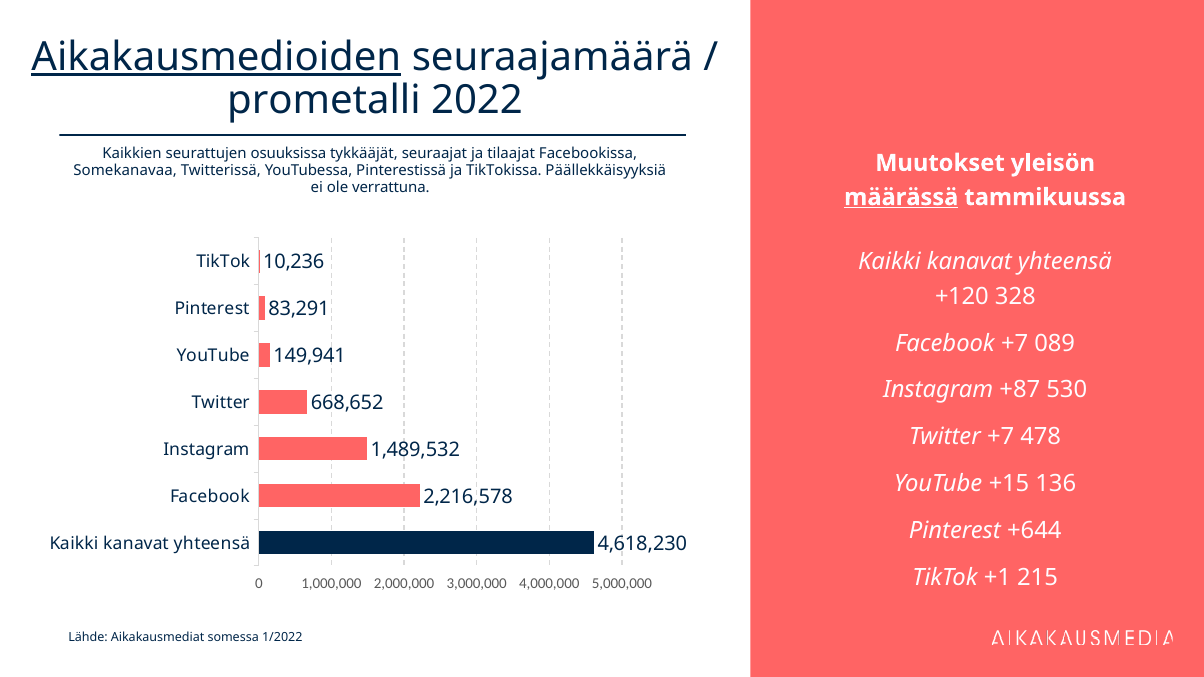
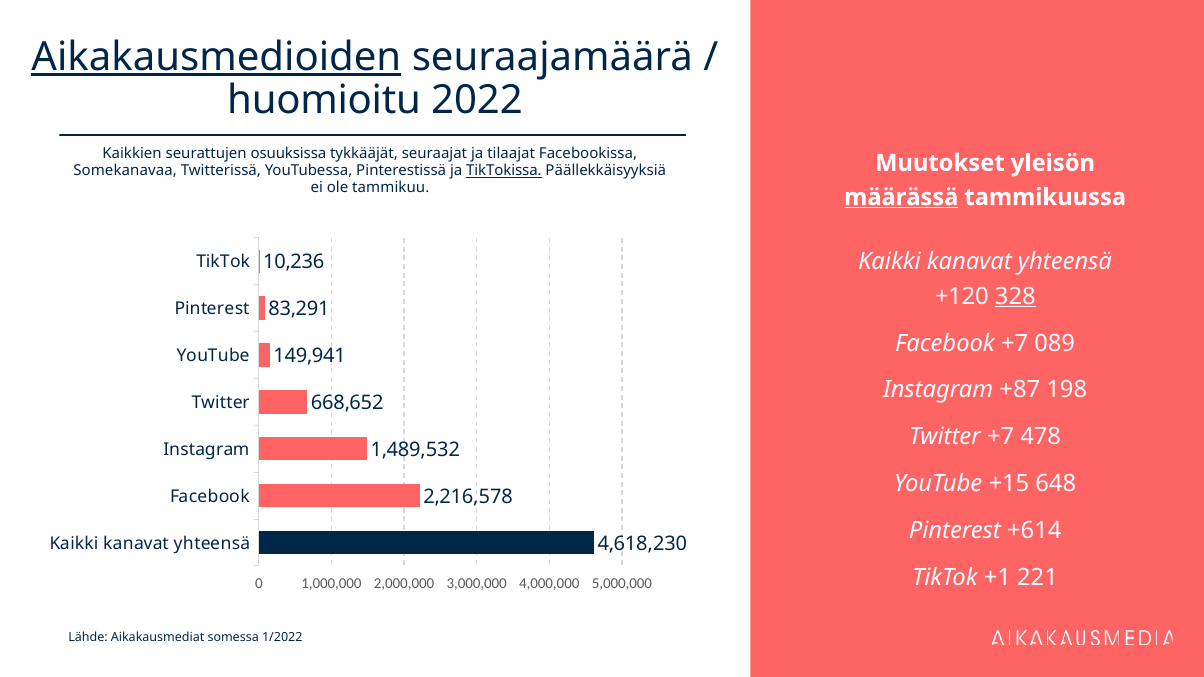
prometalli: prometalli -> huomioitu (324, 100)
TikTokissa underline: none -> present (504, 171)
verrattuna: verrattuna -> tammikuu (391, 188)
328 underline: none -> present (1015, 296)
530: 530 -> 198 (1067, 390)
136: 136 -> 648 (1056, 484)
+644: +644 -> +614 (1034, 531)
215: 215 -> 221 (1037, 577)
